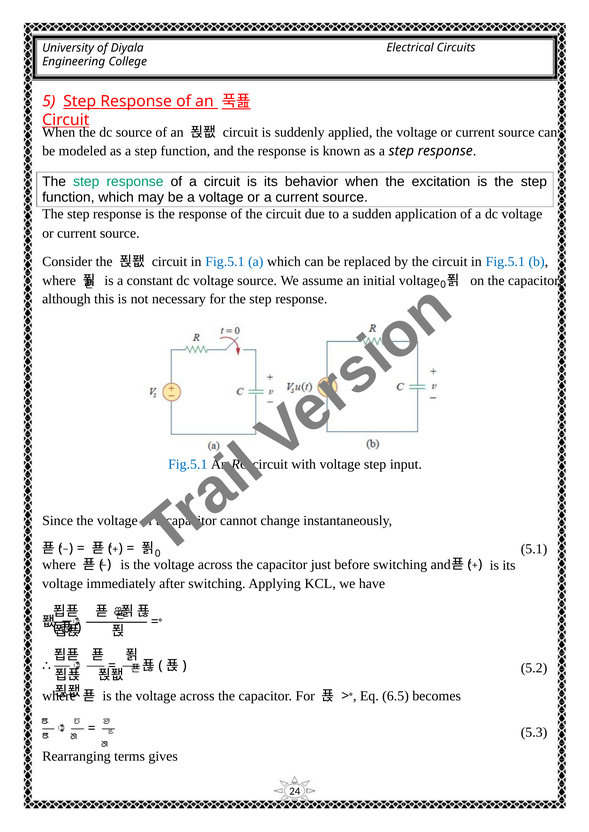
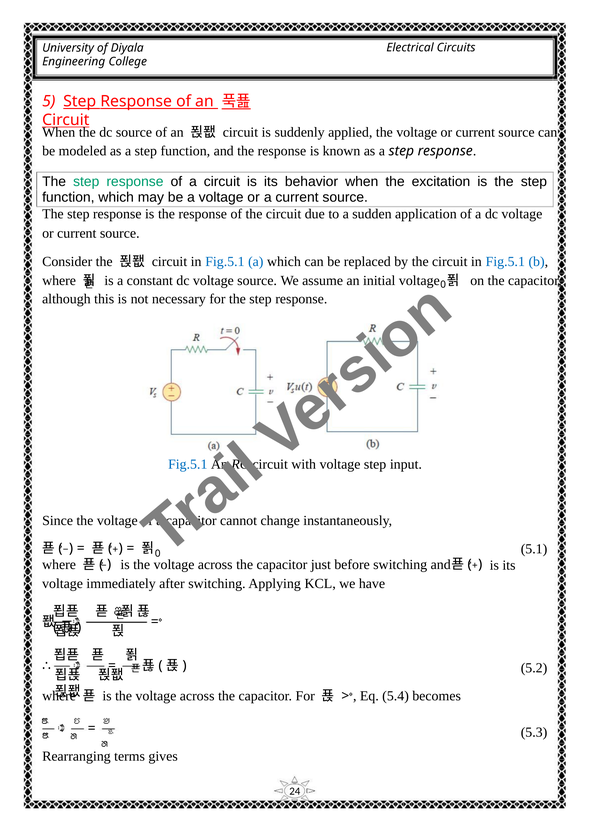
6.5: 6.5 -> 5.4 (396, 696)
